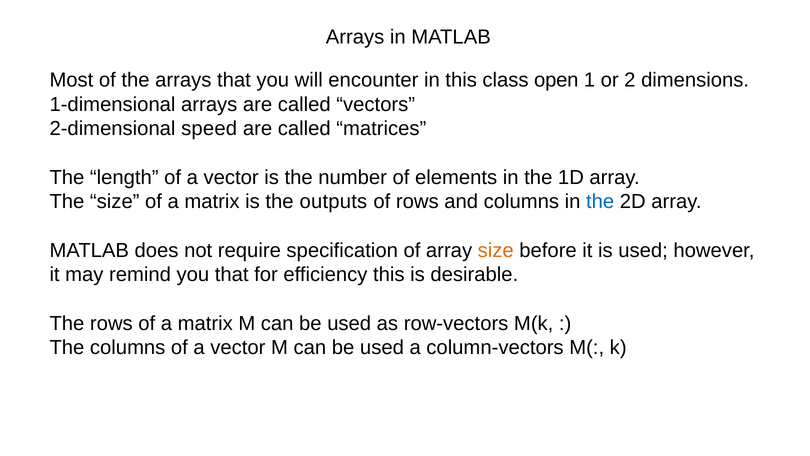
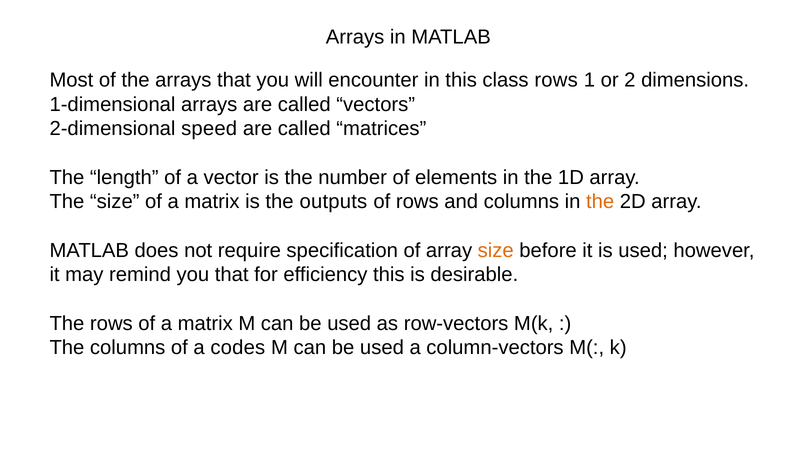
class open: open -> rows (556, 80)
the colour: blue -> orange (600, 202)
columns of a vector: vector -> codes (238, 347)
